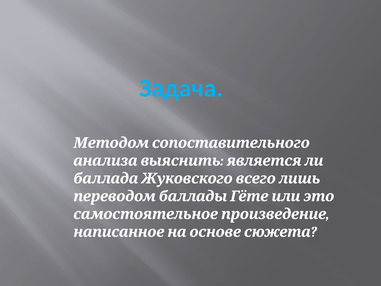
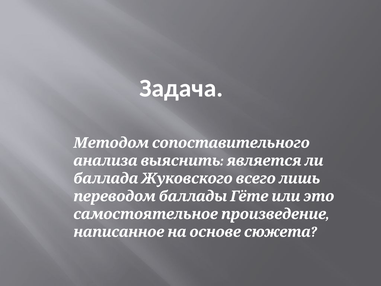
Задача colour: light blue -> white (181, 88)
